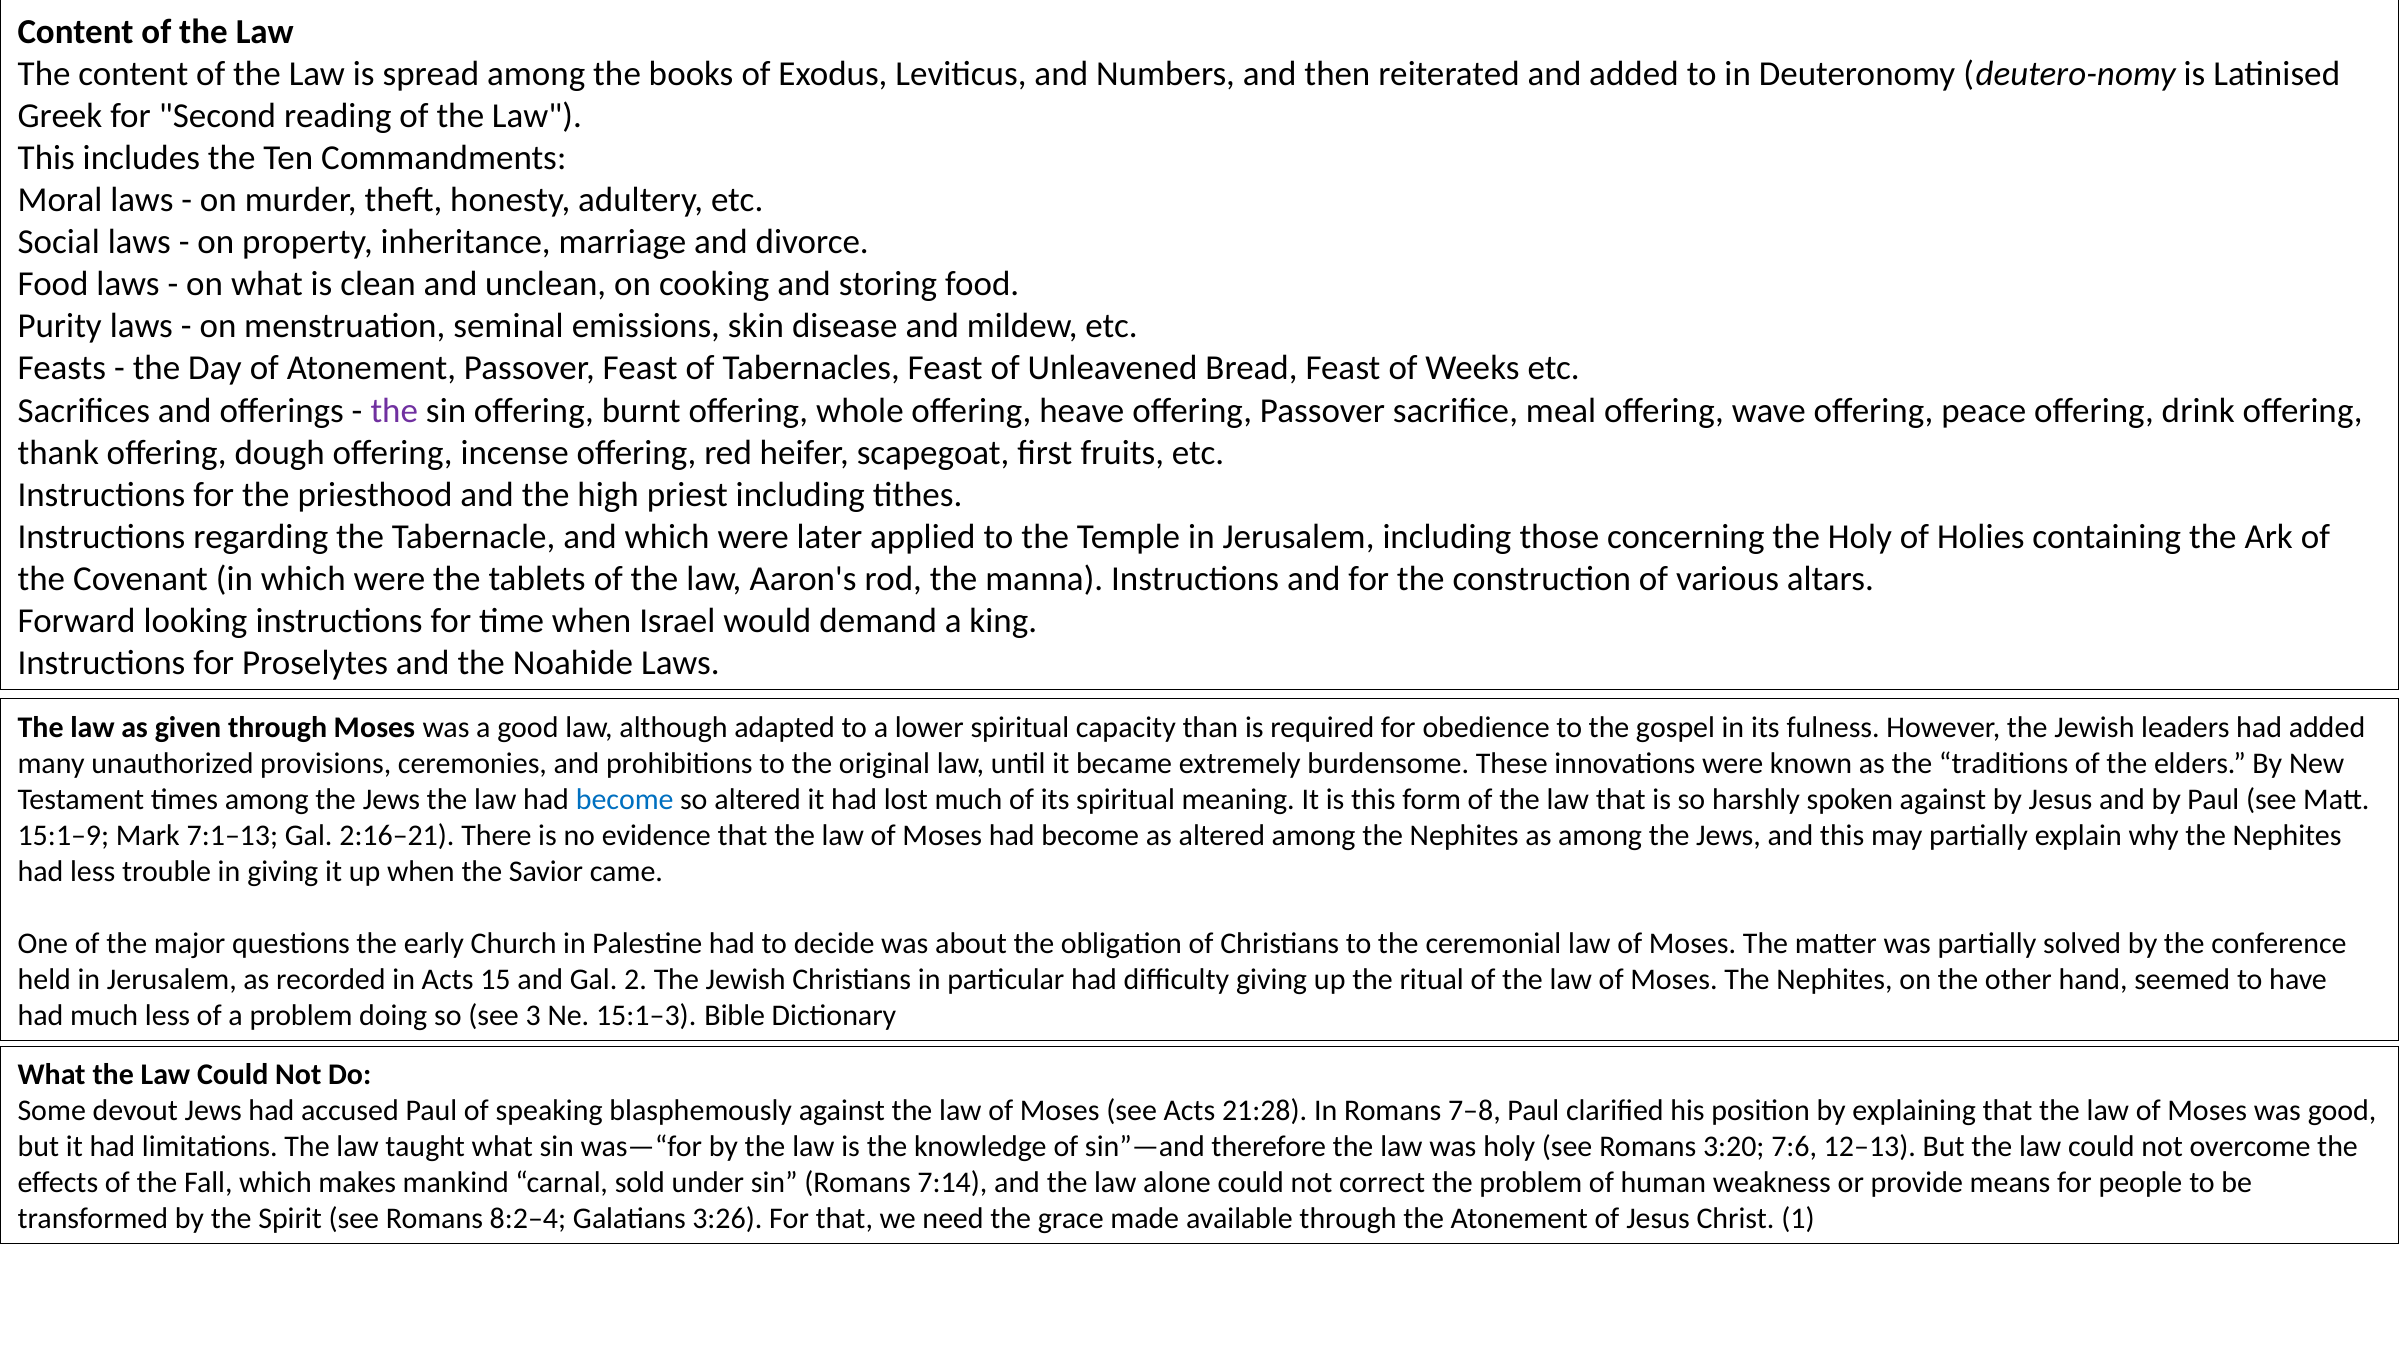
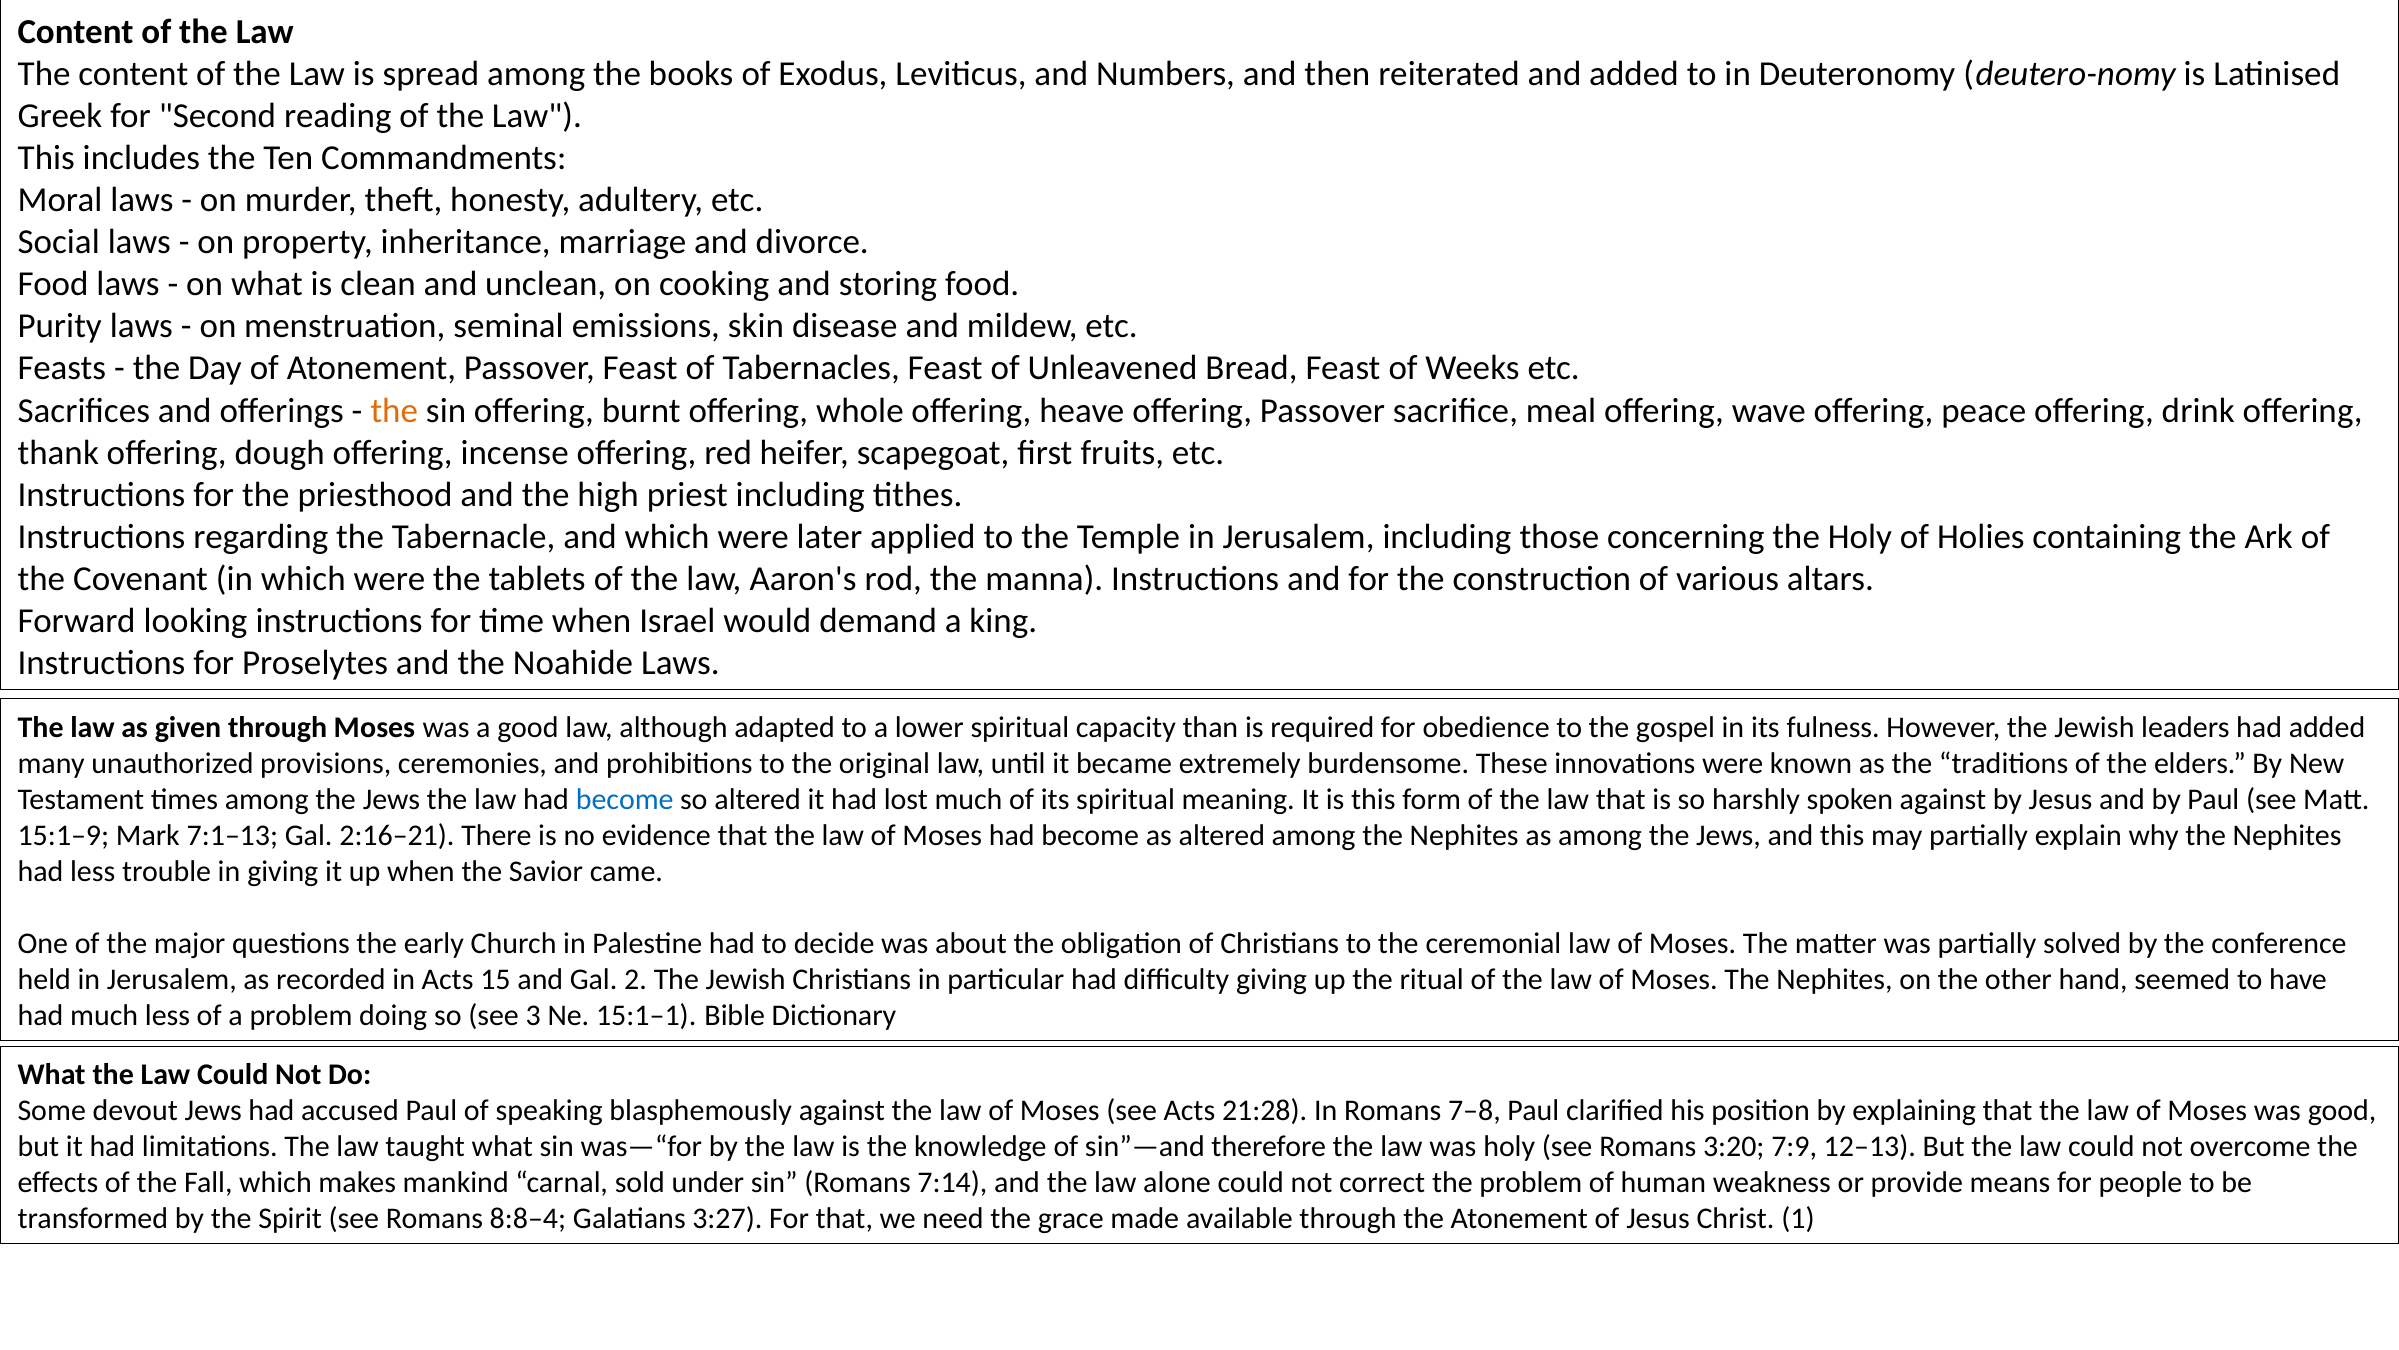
the colour: purple -> orange (394, 410)
15:1–3: 15:1–3 -> 15:1–1 (646, 1015)
7:6: 7:6 -> 7:9 (1794, 1147)
8:2–4: 8:2–4 -> 8:8–4 (528, 1218)
3:26: 3:26 -> 3:27 (727, 1218)
